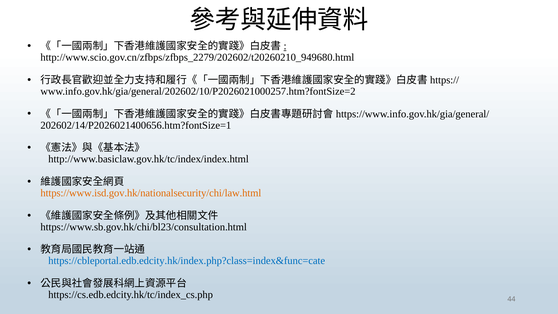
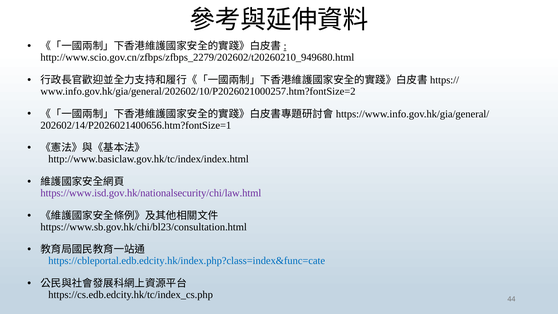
https://www.isd.gov.hk/nationalsecurity/chi/law.html colour: orange -> purple (151, 193)
